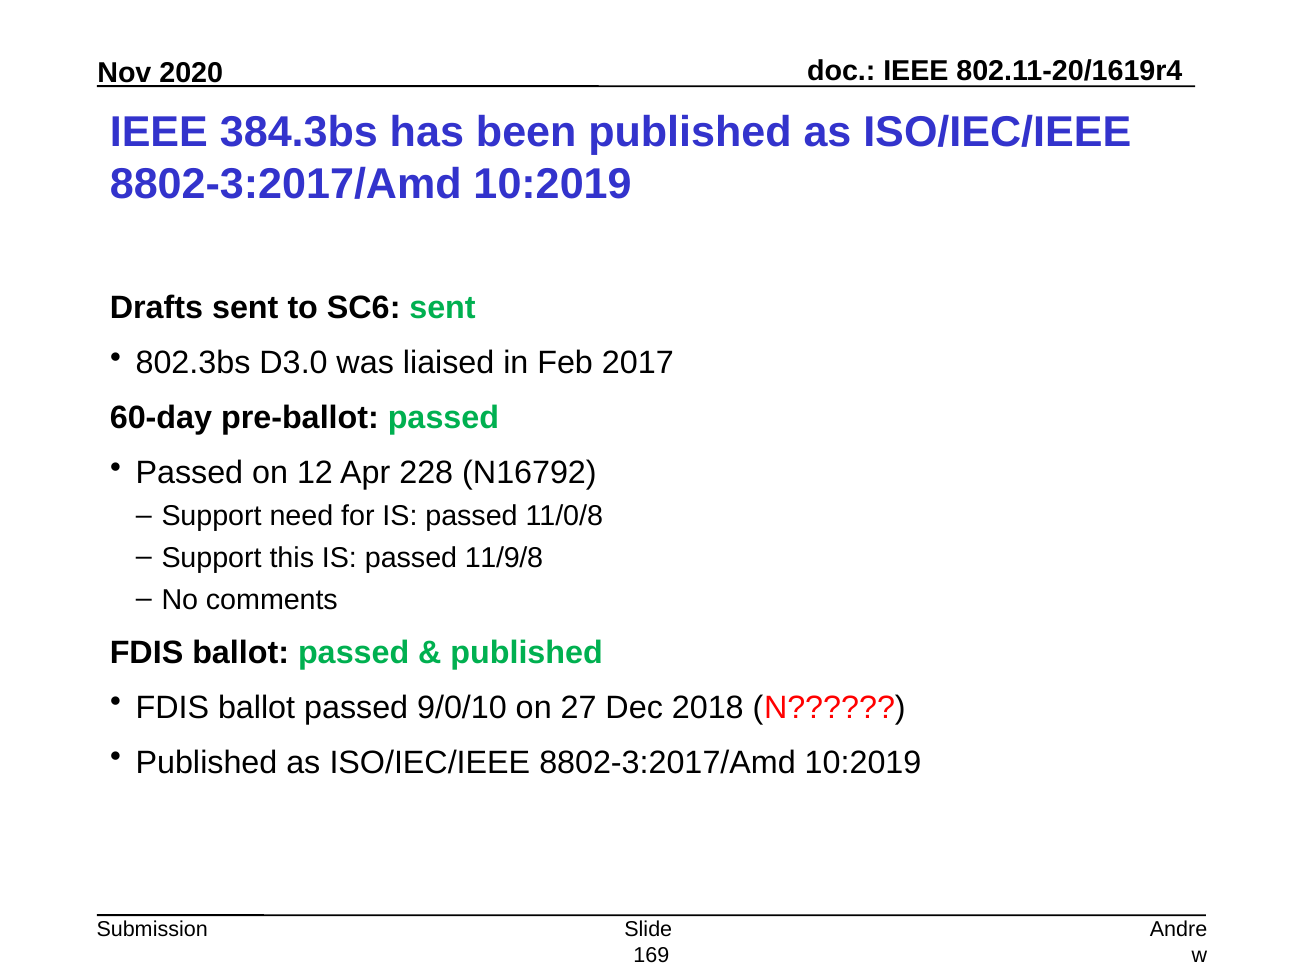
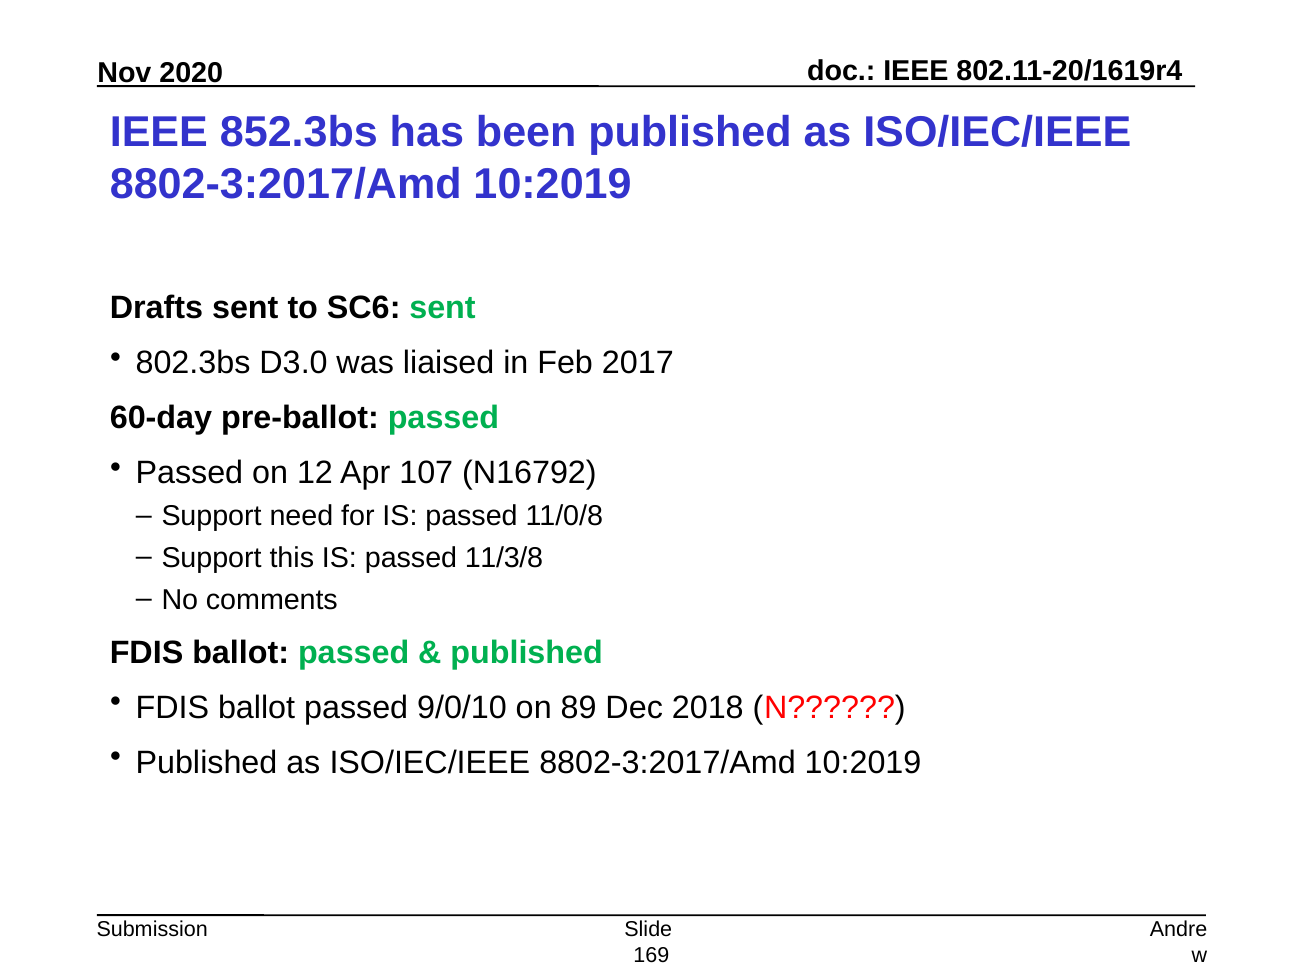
384.3bs: 384.3bs -> 852.3bs (299, 132)
228: 228 -> 107 (426, 473)
11/9/8: 11/9/8 -> 11/3/8 (504, 558)
27: 27 -> 89 (579, 708)
